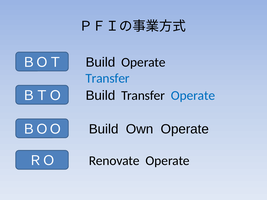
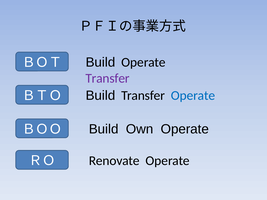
Transfer colour: blue -> purple (108, 78)
